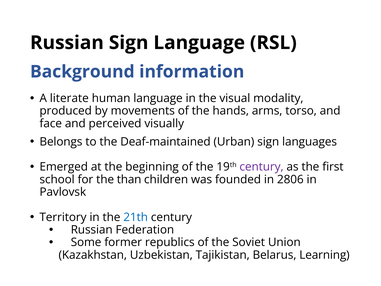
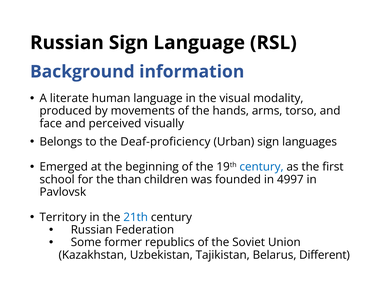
Deaf-maintained: Deaf-maintained -> Deaf-proficiency (165, 142)
century colour: purple -> blue (262, 167)
2806: 2806 -> 4997 (290, 179)
Learning: Learning -> Different (325, 255)
